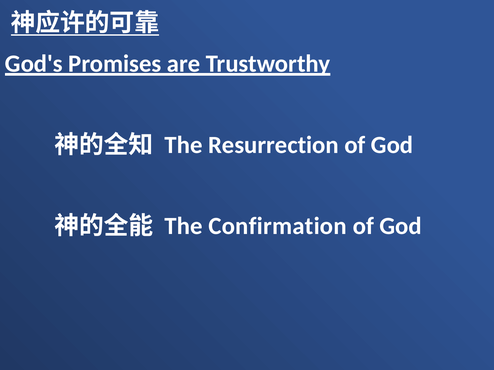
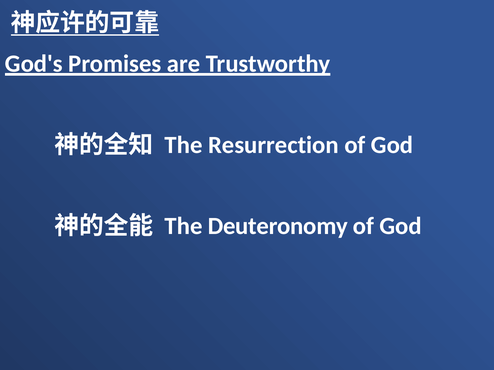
Confirmation: Confirmation -> Deuteronomy (278, 226)
